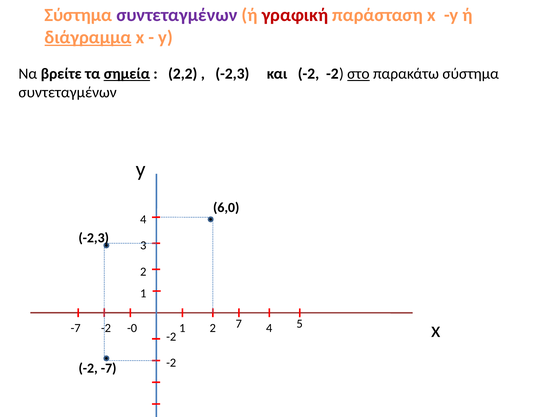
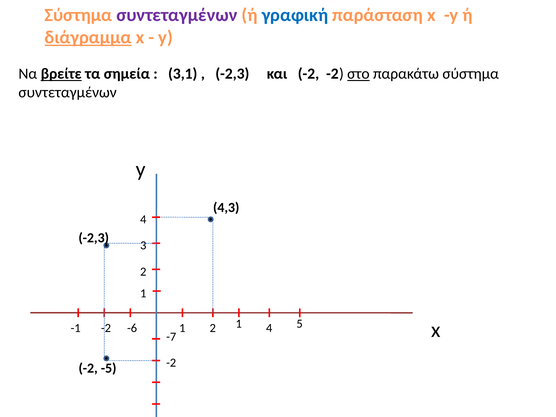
γραφική colour: red -> blue (295, 15)
βρείτε underline: none -> present (61, 74)
σημεία underline: present -> none (127, 74)
2,2: 2,2 -> 3,1 (183, 74)
6,0: 6,0 -> 4,3 (226, 208)
-7: -7 -> -1 (76, 328)
-0: -0 -> -6 (132, 328)
2 7: 7 -> 1 (239, 324)
-2: -2 -> -7 (171, 337)
-7: -7 -> -5 (109, 368)
